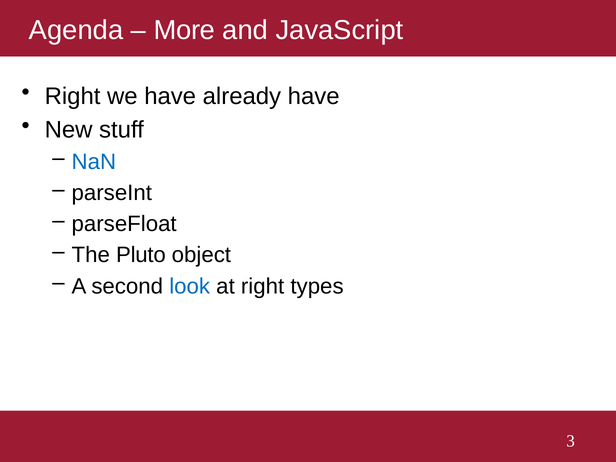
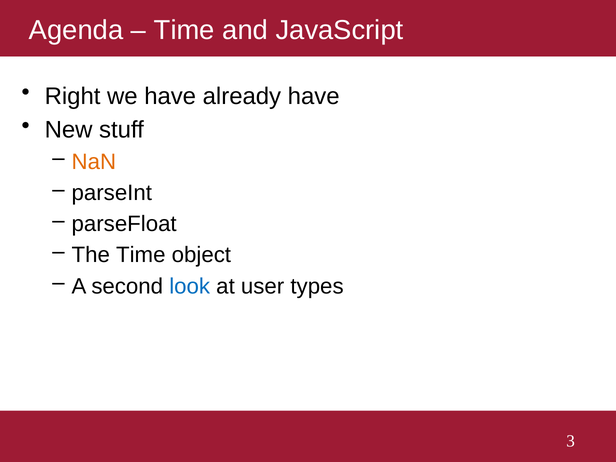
More: More -> Time (184, 30)
NaN colour: blue -> orange (94, 162)
The Pluto: Pluto -> Time (141, 255)
at right: right -> user (263, 286)
